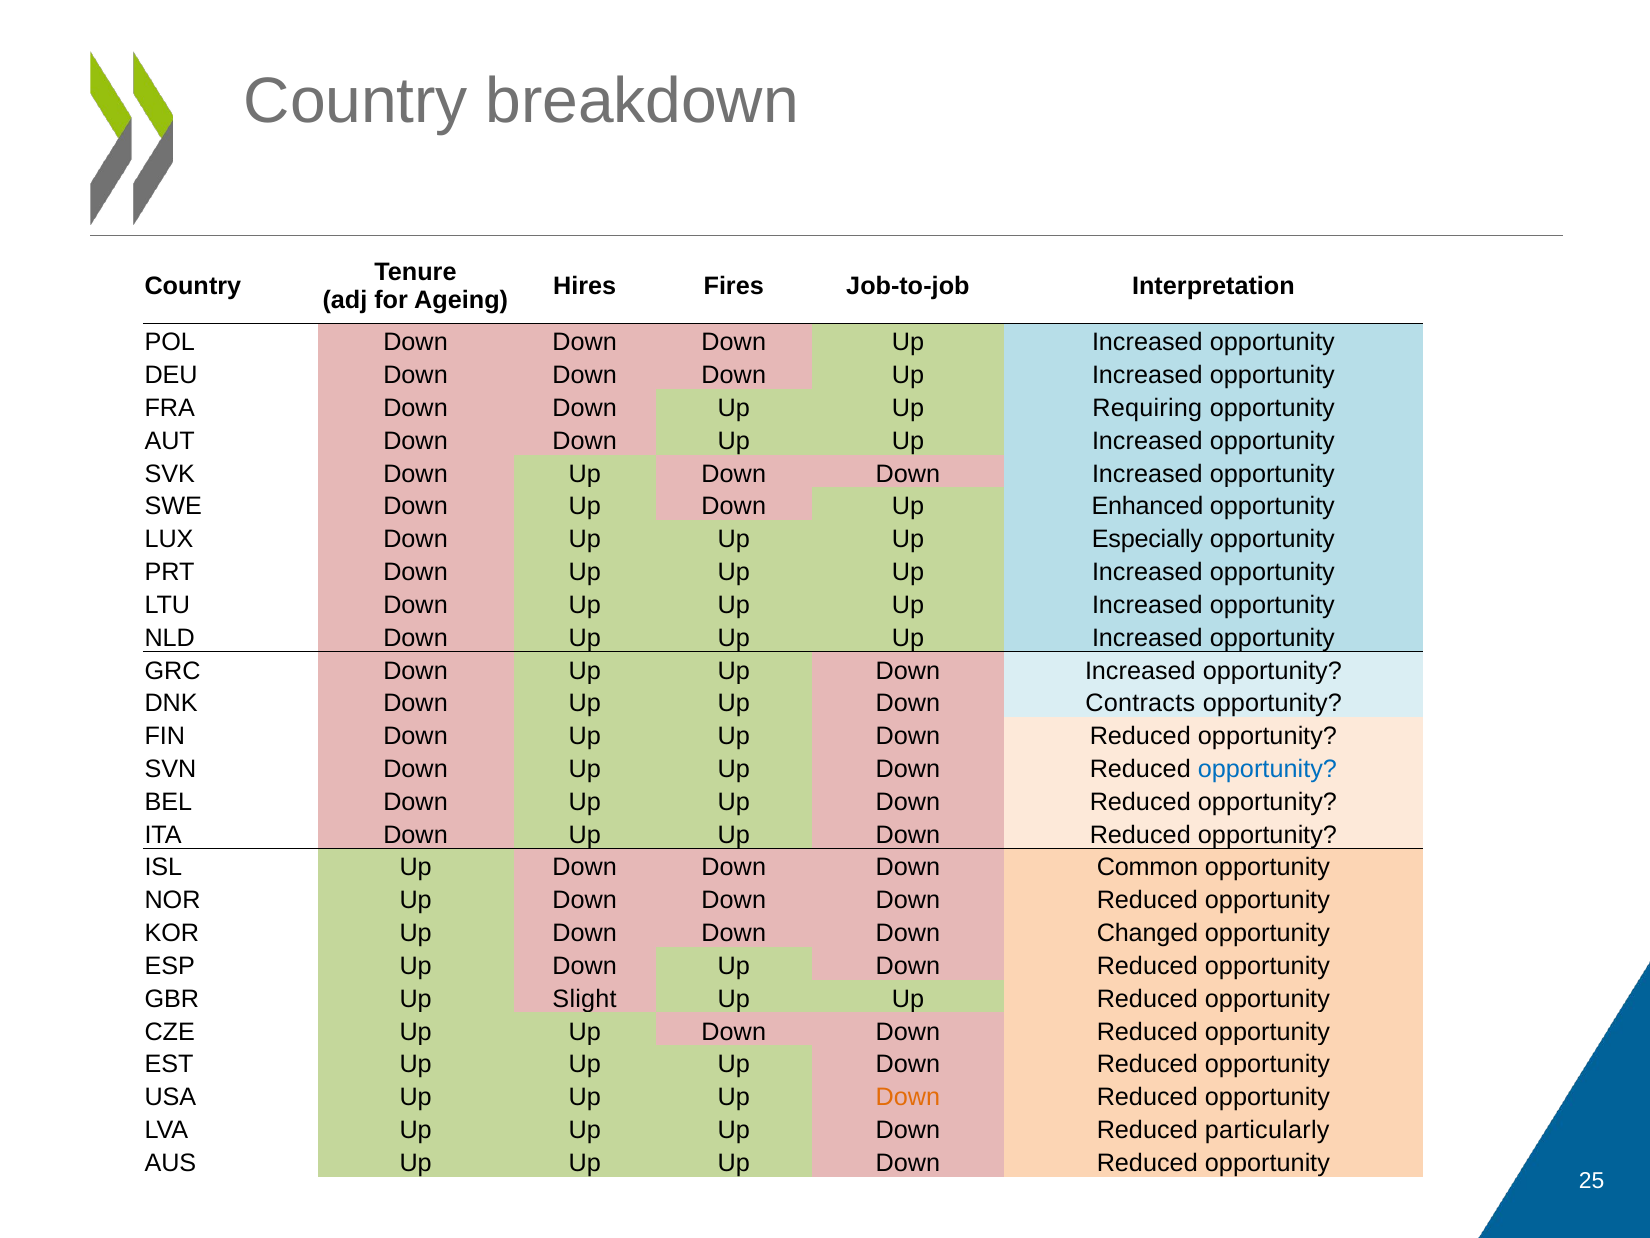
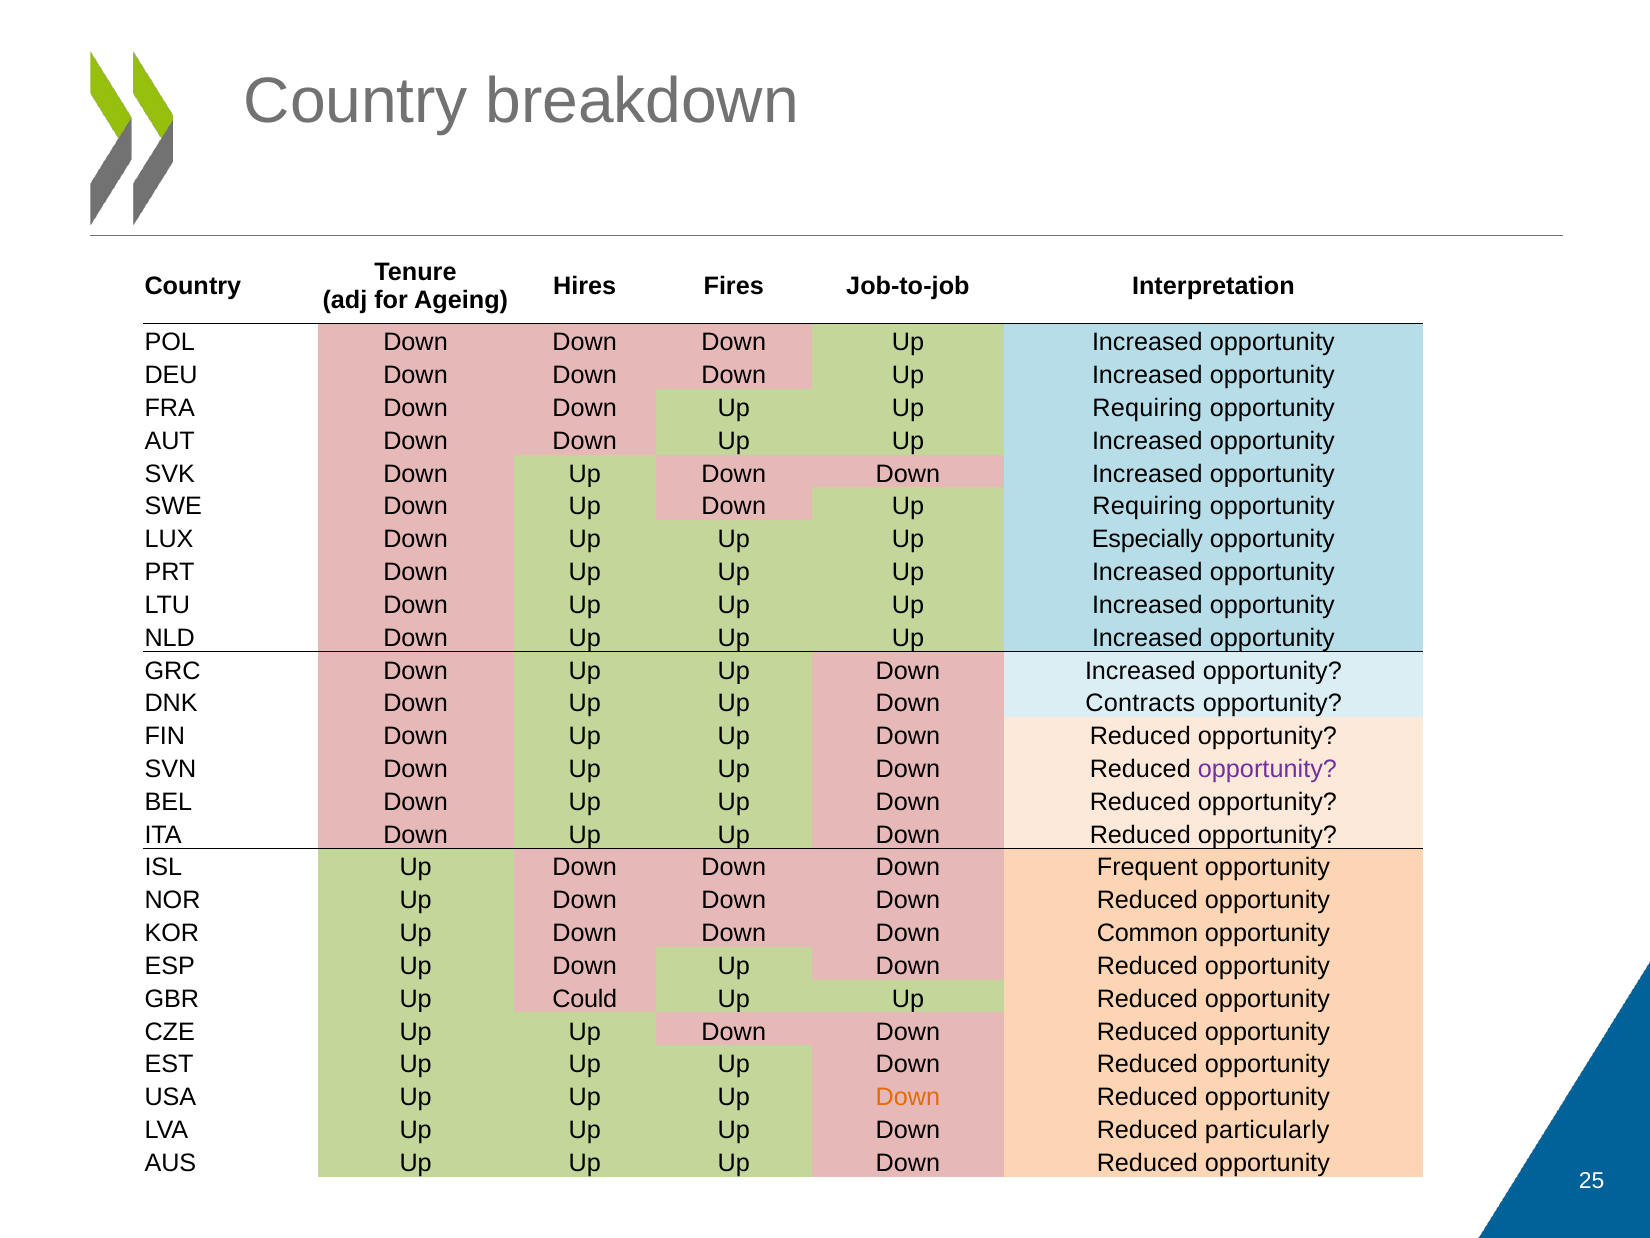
Down Up Enhanced: Enhanced -> Requiring (1147, 506)
opportunity colour: blue -> purple (1267, 769)
Common: Common -> Frequent (1147, 867)
Changed: Changed -> Common (1148, 933)
Slight: Slight -> Could (585, 999)
